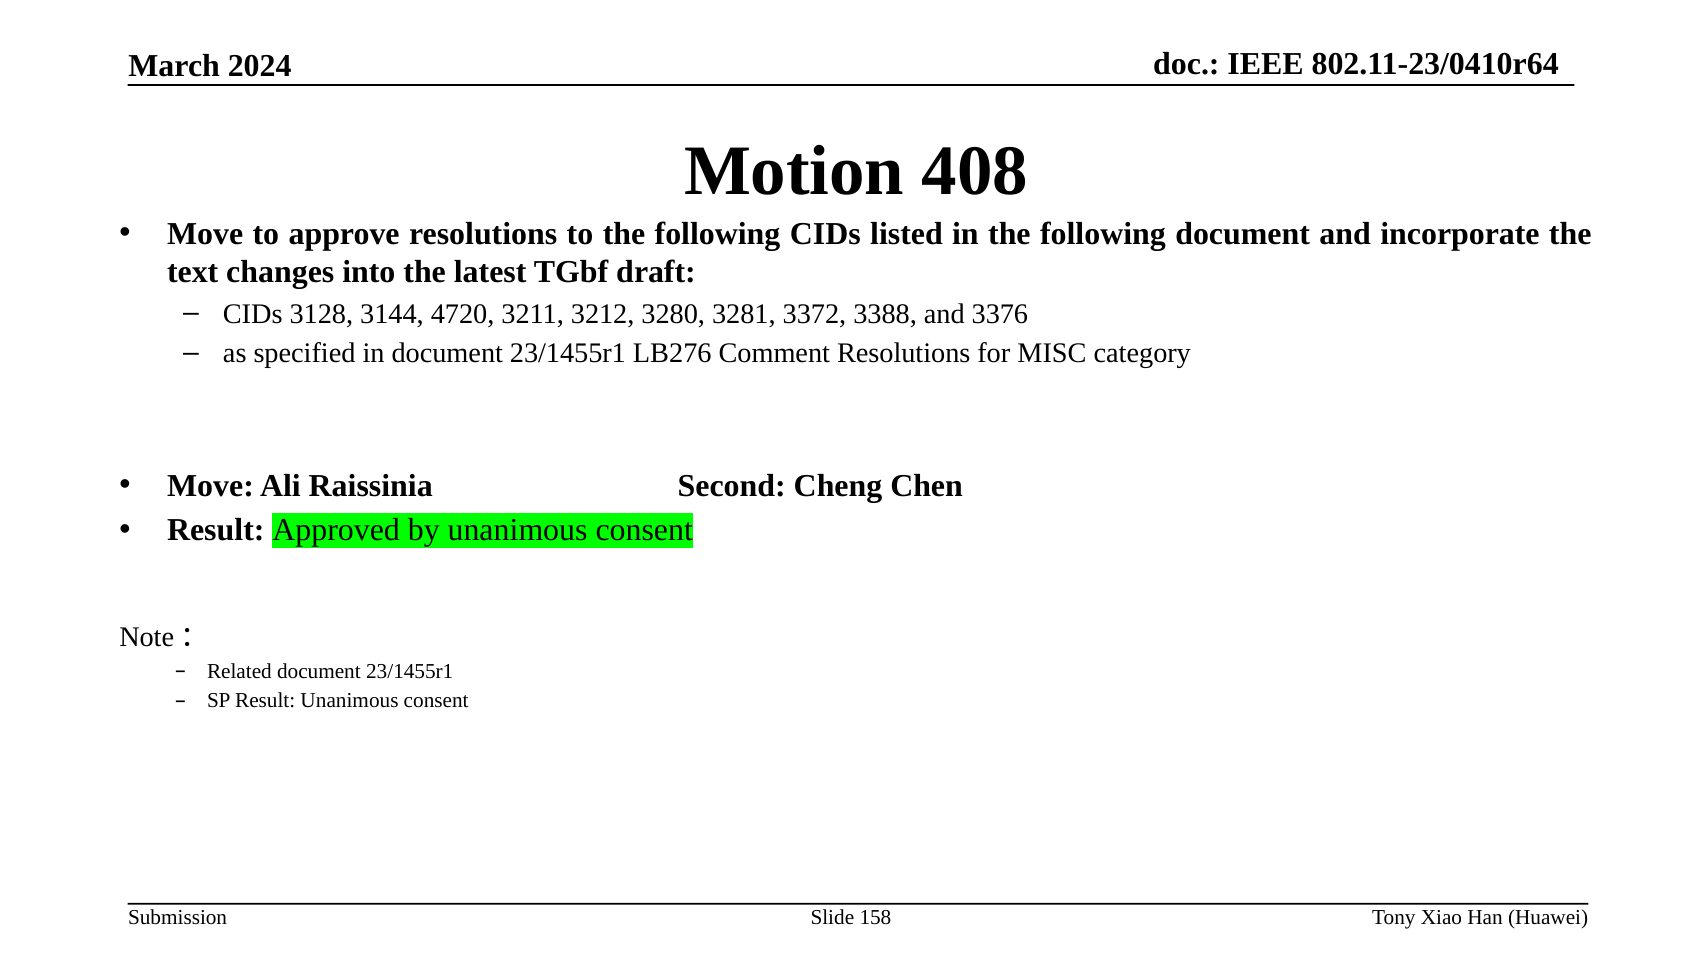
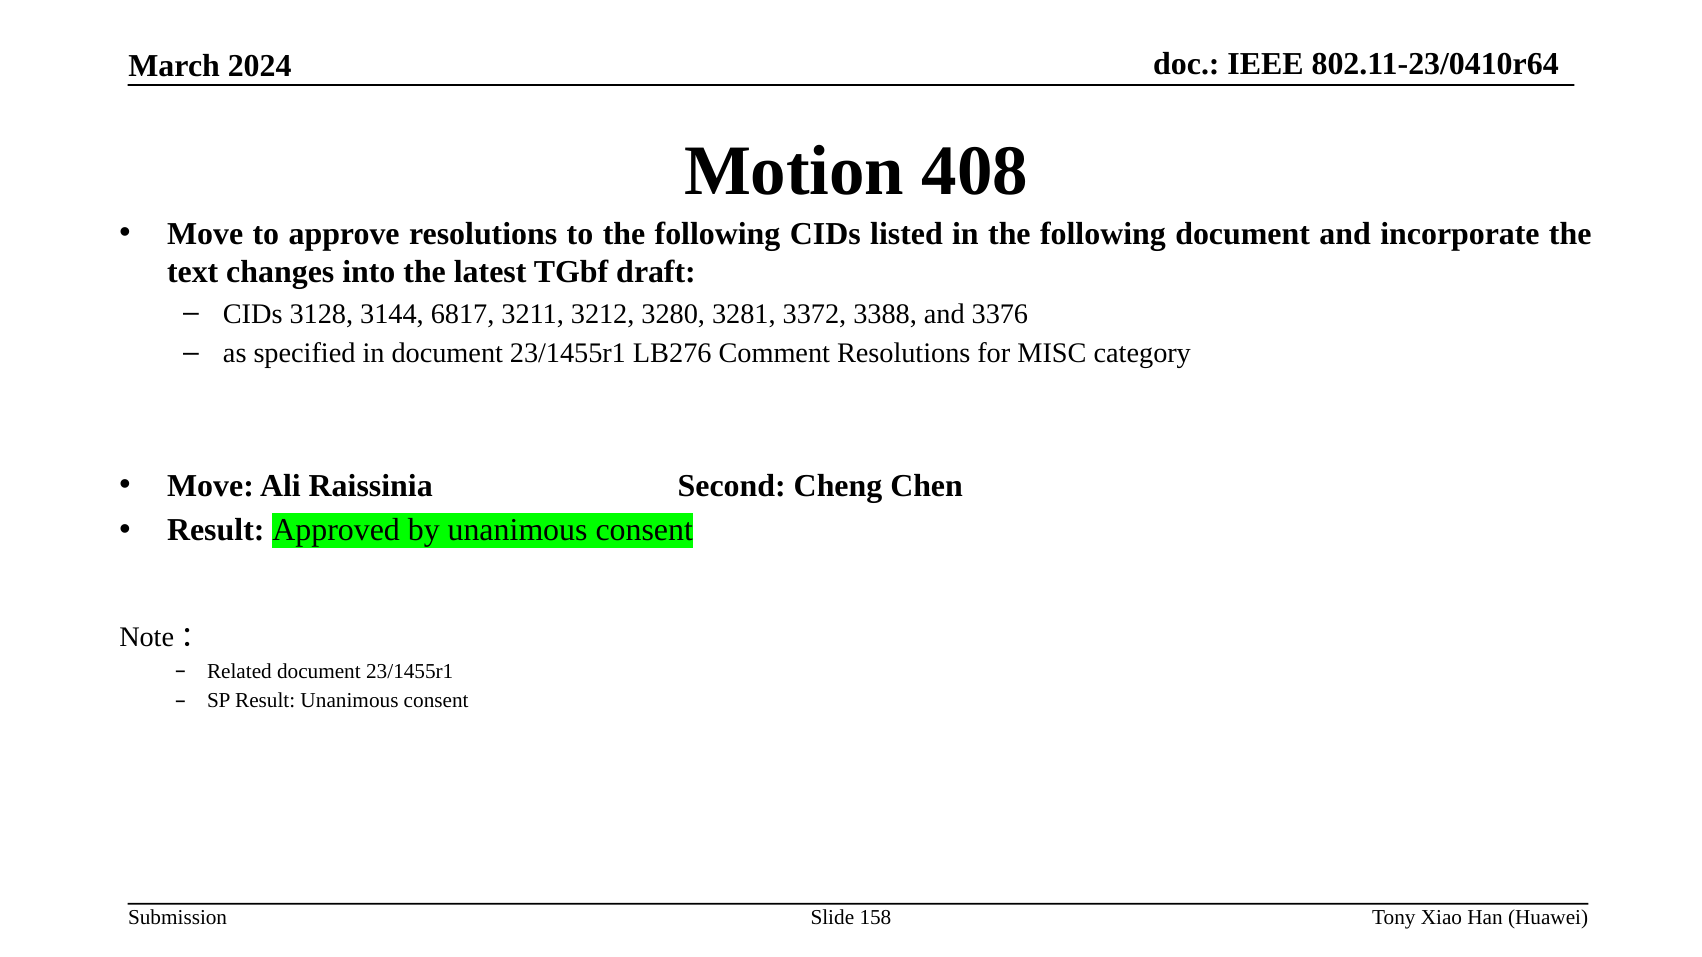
4720: 4720 -> 6817 (463, 314)
